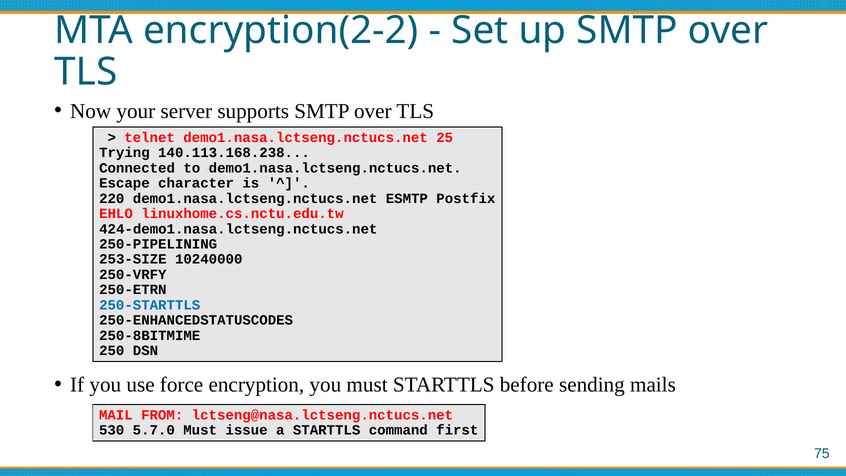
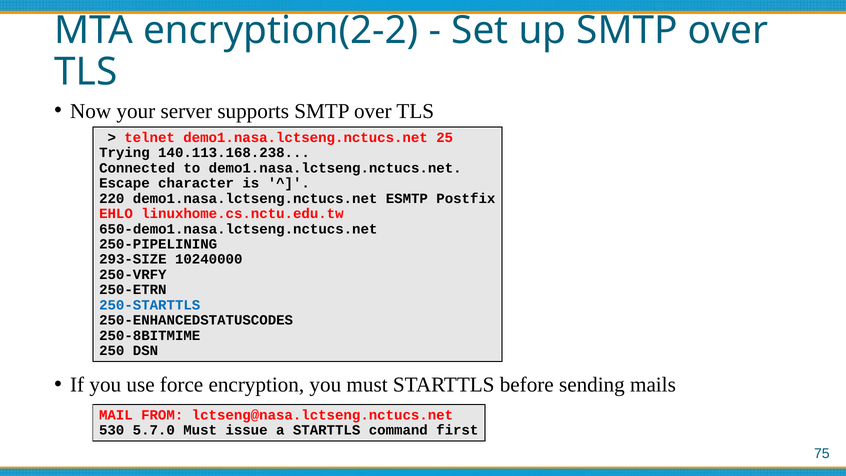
424-demo1.nasa.lctseng.nctucs.net: 424-demo1.nasa.lctseng.nctucs.net -> 650-demo1.nasa.lctseng.nctucs.net (238, 229)
253-SIZE: 253-SIZE -> 293-SIZE (133, 259)
